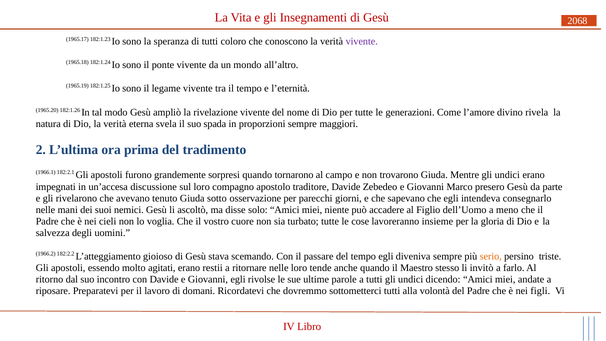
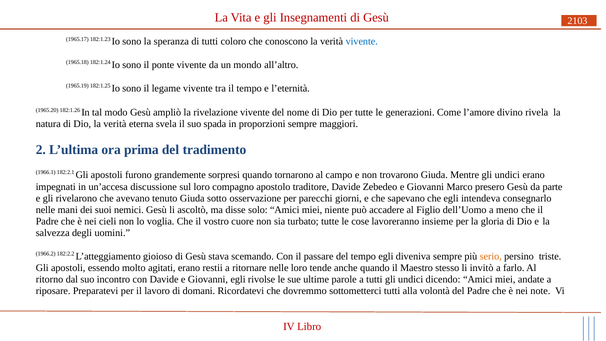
2068: 2068 -> 2103 (577, 21)
vivente colour: purple -> blue (362, 42)
figli: figli -> note (540, 291)
